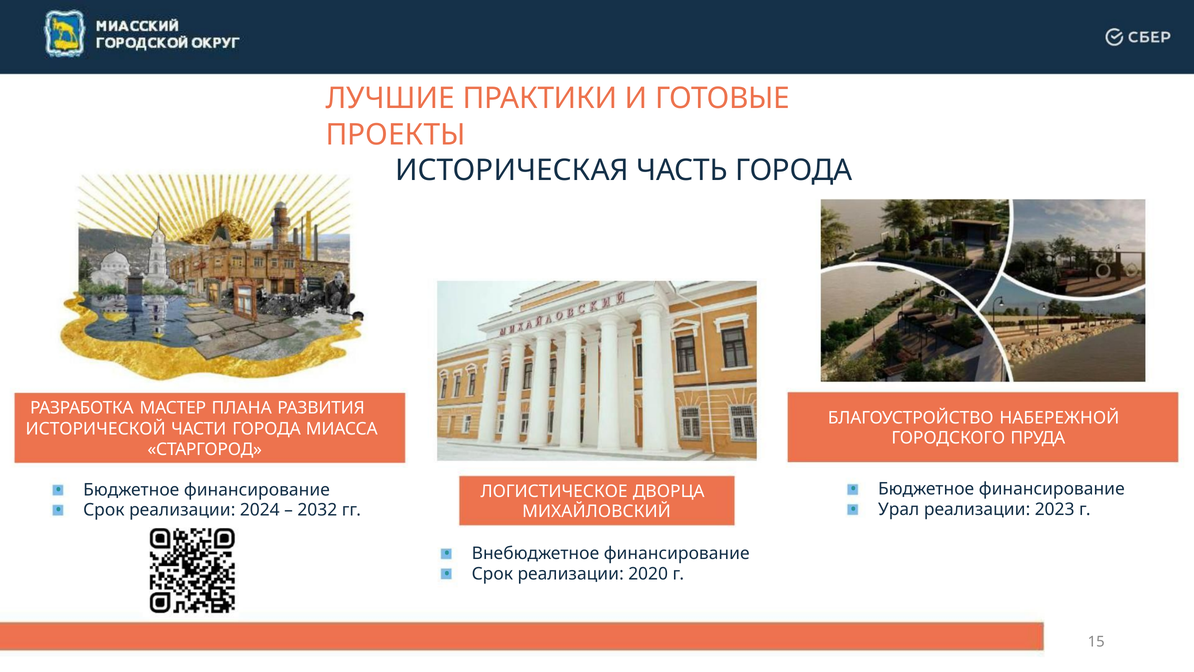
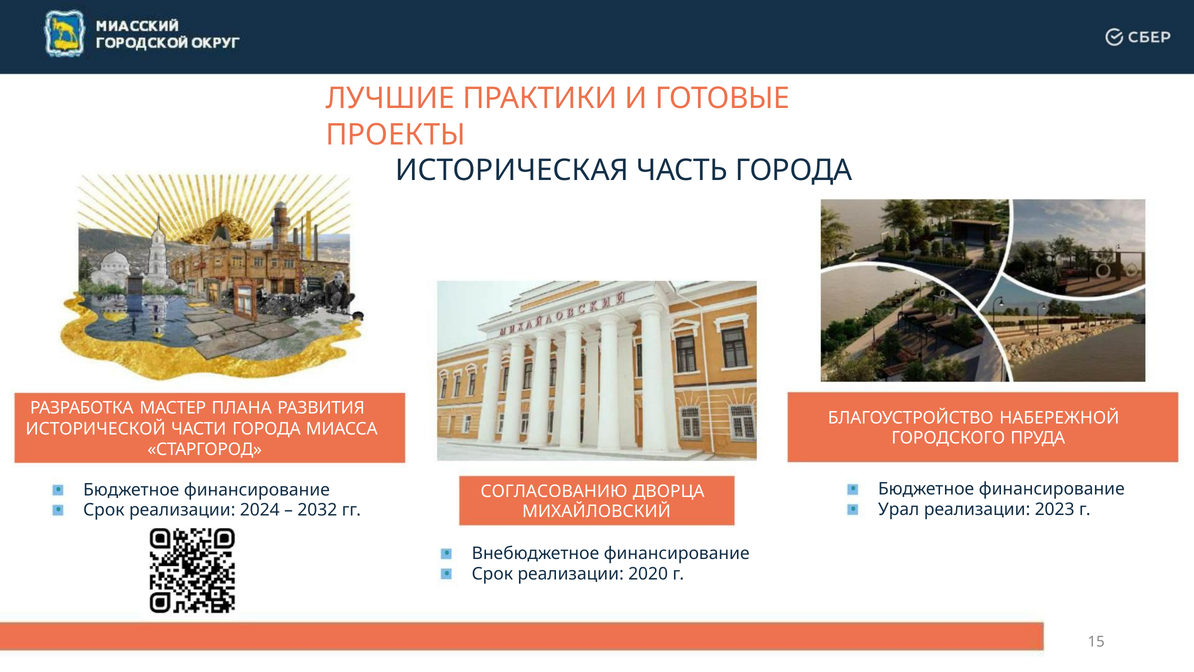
ЛОГИСТИЧЕСКОЕ: ЛОГИСТИЧЕСКОЕ -> СОГЛАСОВАНИЮ (554, 491)
